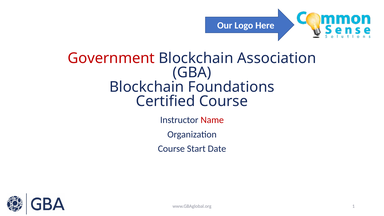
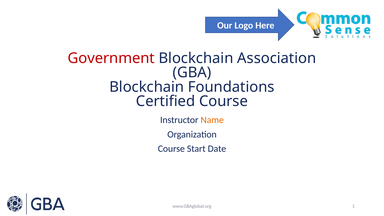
Name colour: red -> orange (212, 120)
